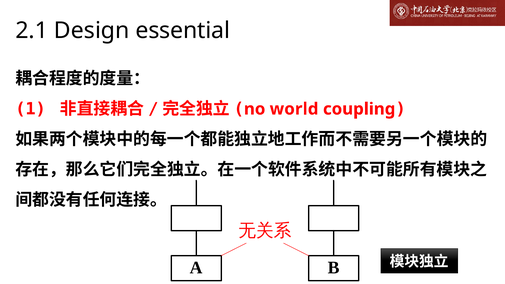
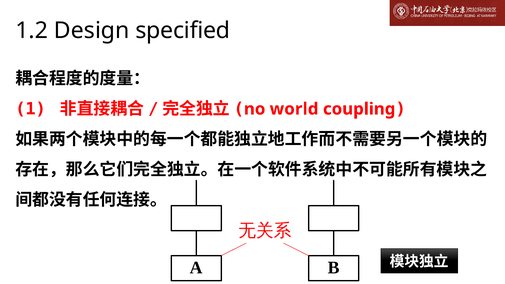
2.1: 2.1 -> 1.2 (32, 31)
essential: essential -> specified (183, 31)
